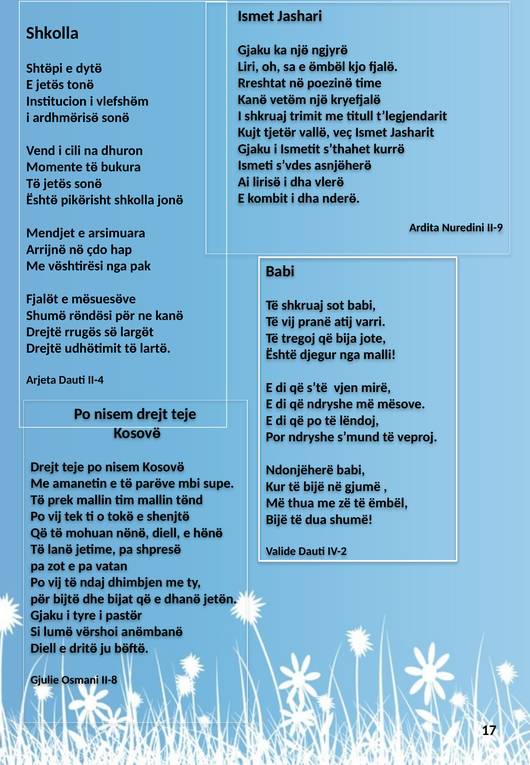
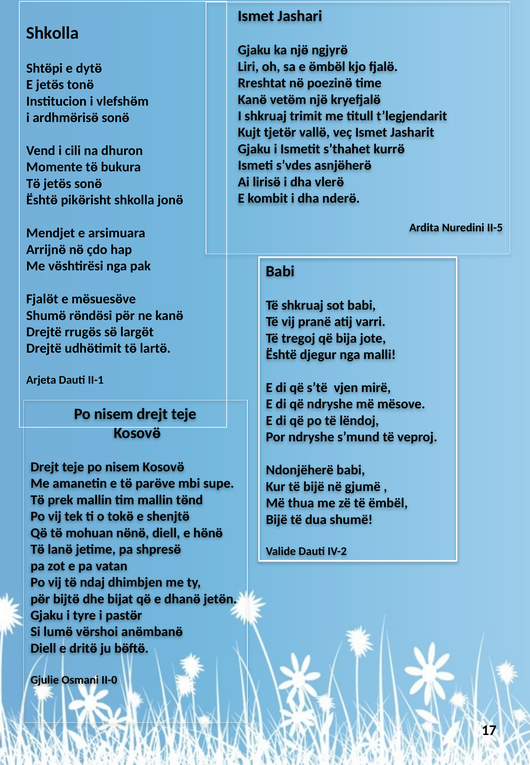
II-9: II-9 -> II-5 (495, 228)
II-4: II-4 -> II-1 (96, 380)
II-8: II-8 -> II-0 (109, 680)
